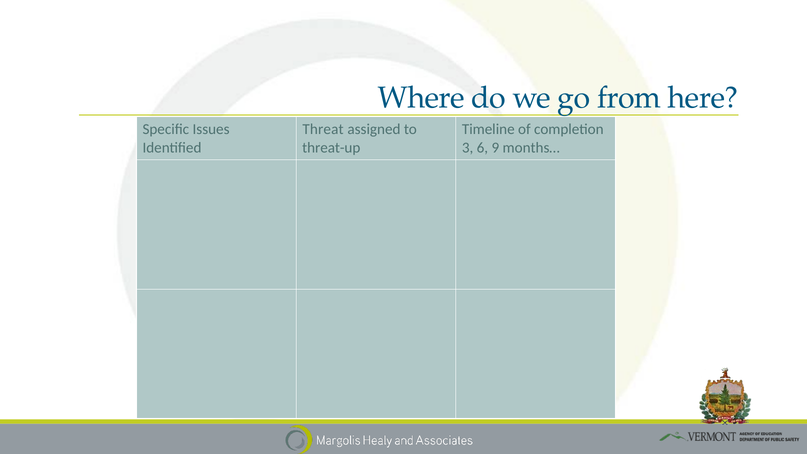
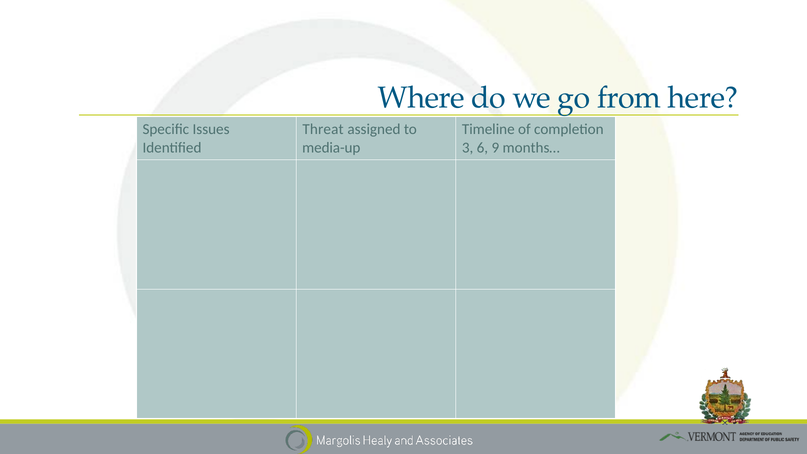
threat-up: threat-up -> media-up (331, 148)
